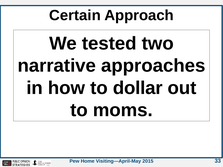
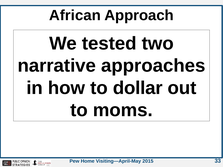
Certain: Certain -> African (75, 15)
